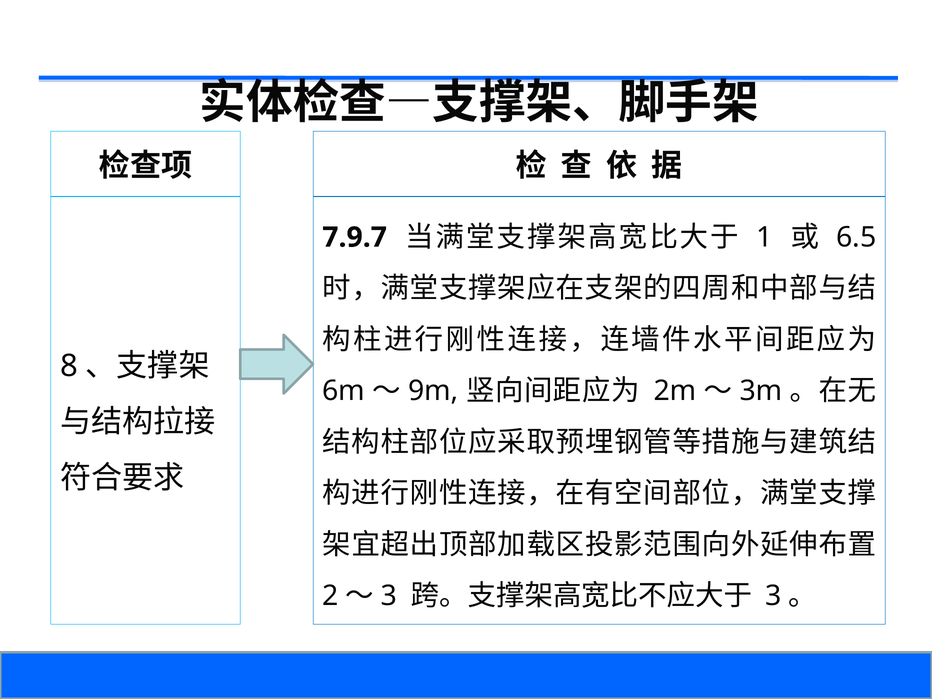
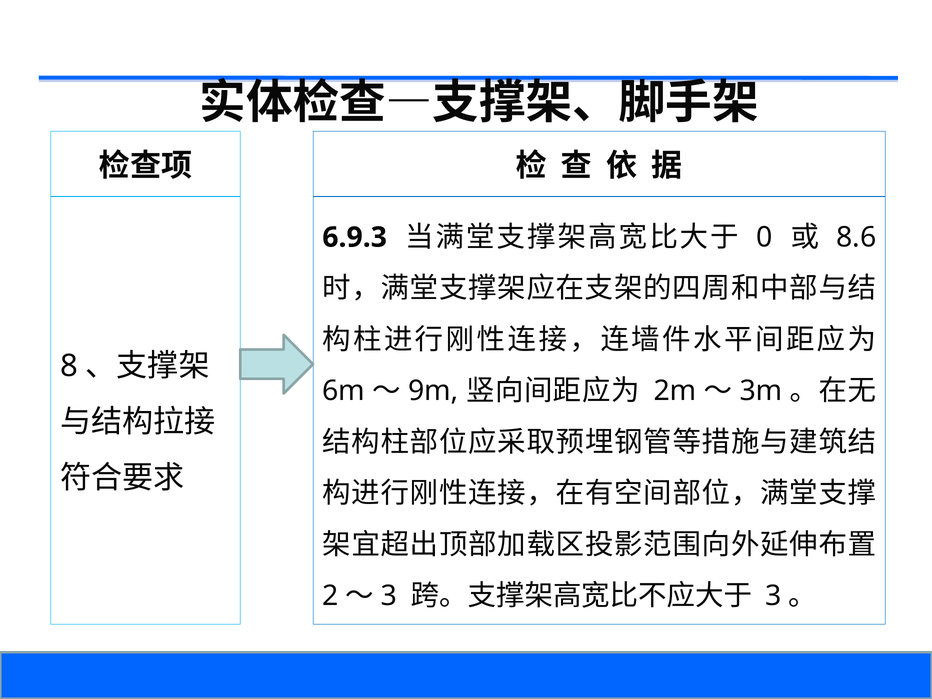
7.9.7: 7.9.7 -> 6.9.3 (355, 237)
1: 1 -> 0 (764, 237)
6.5: 6.5 -> 8.6 (856, 237)
